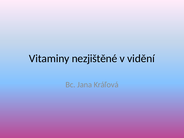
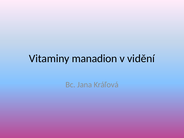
nezjištěné: nezjištěné -> manadion (94, 58)
